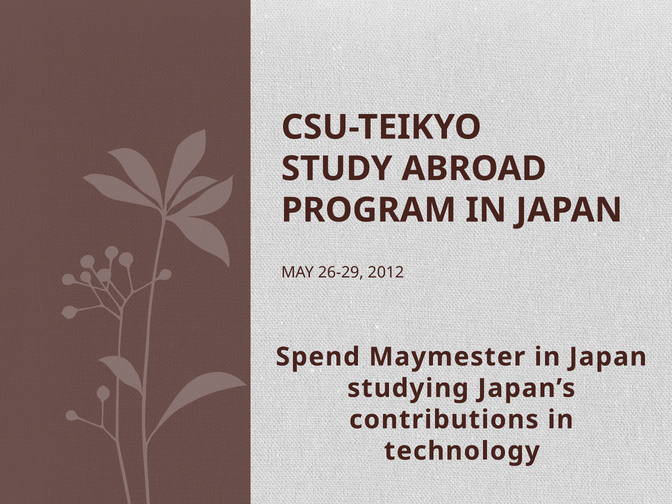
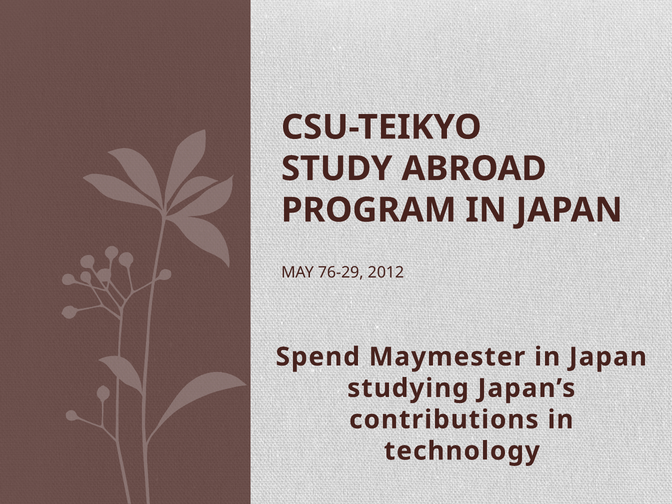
26-29: 26-29 -> 76-29 (341, 273)
